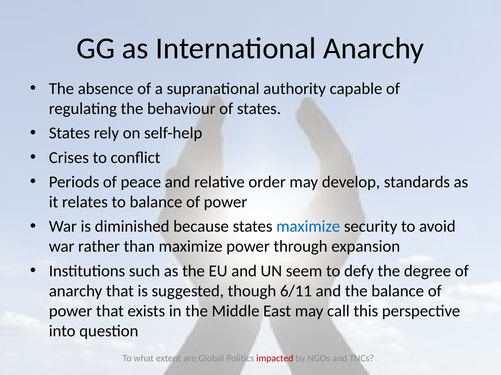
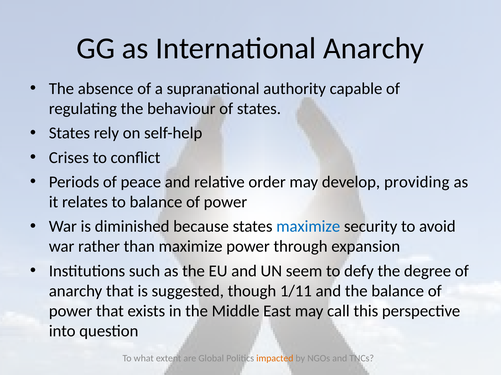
standards: standards -> providing (417, 182)
6/11: 6/11 -> 1/11 (296, 291)
impacted colour: red -> orange (275, 359)
